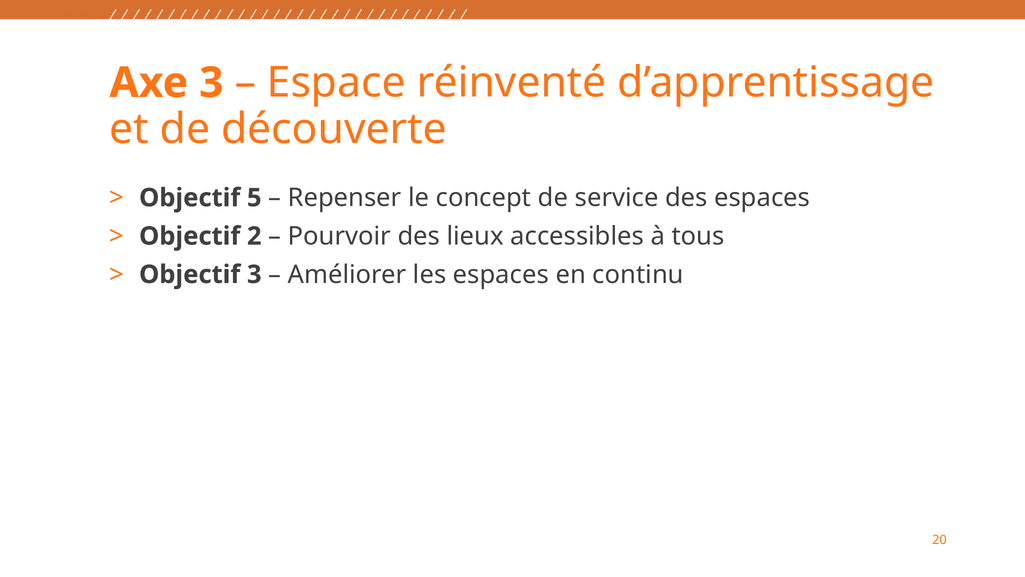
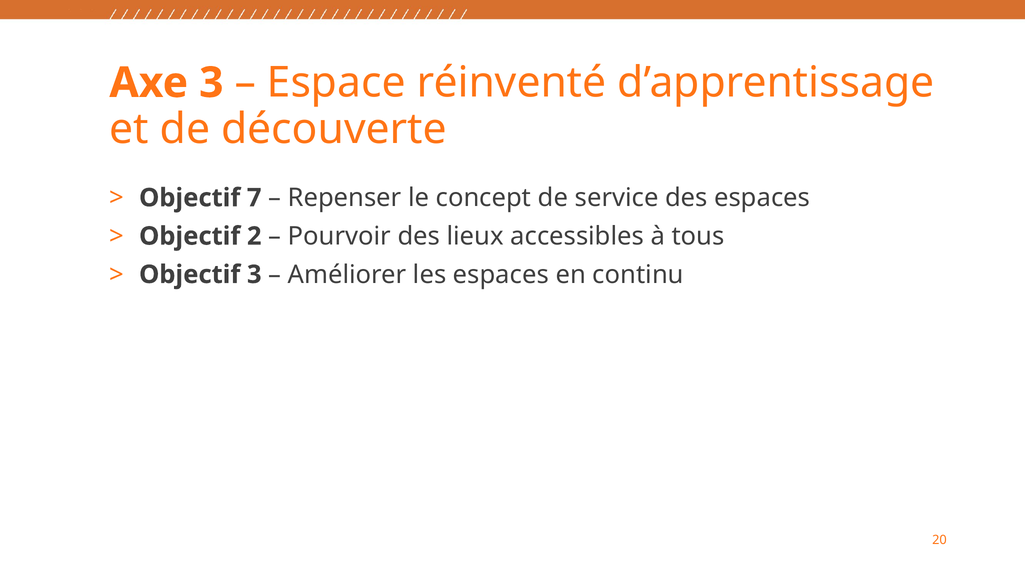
5: 5 -> 7 (254, 198)
